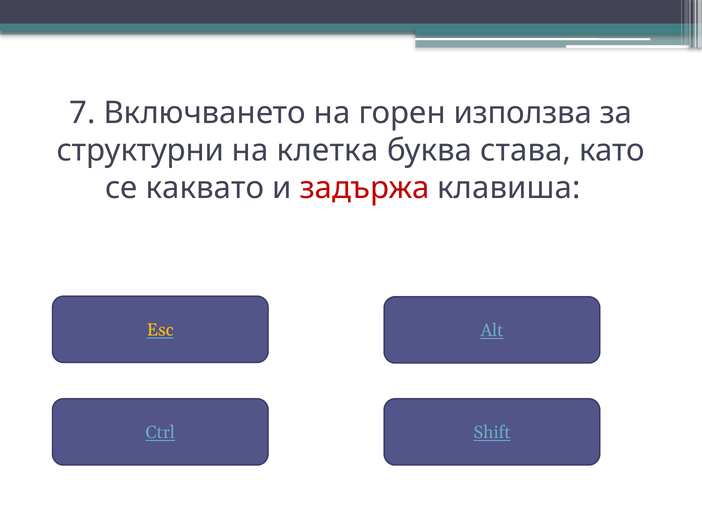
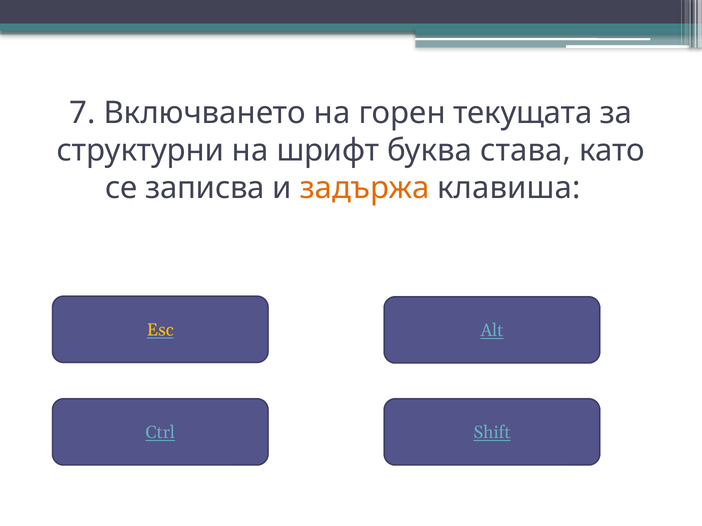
използва: използва -> текущата (523, 113)
клетка: клетка -> шрифт (328, 151)
каквато: каквато -> записва (205, 188)
задържа colour: red -> orange (365, 188)
